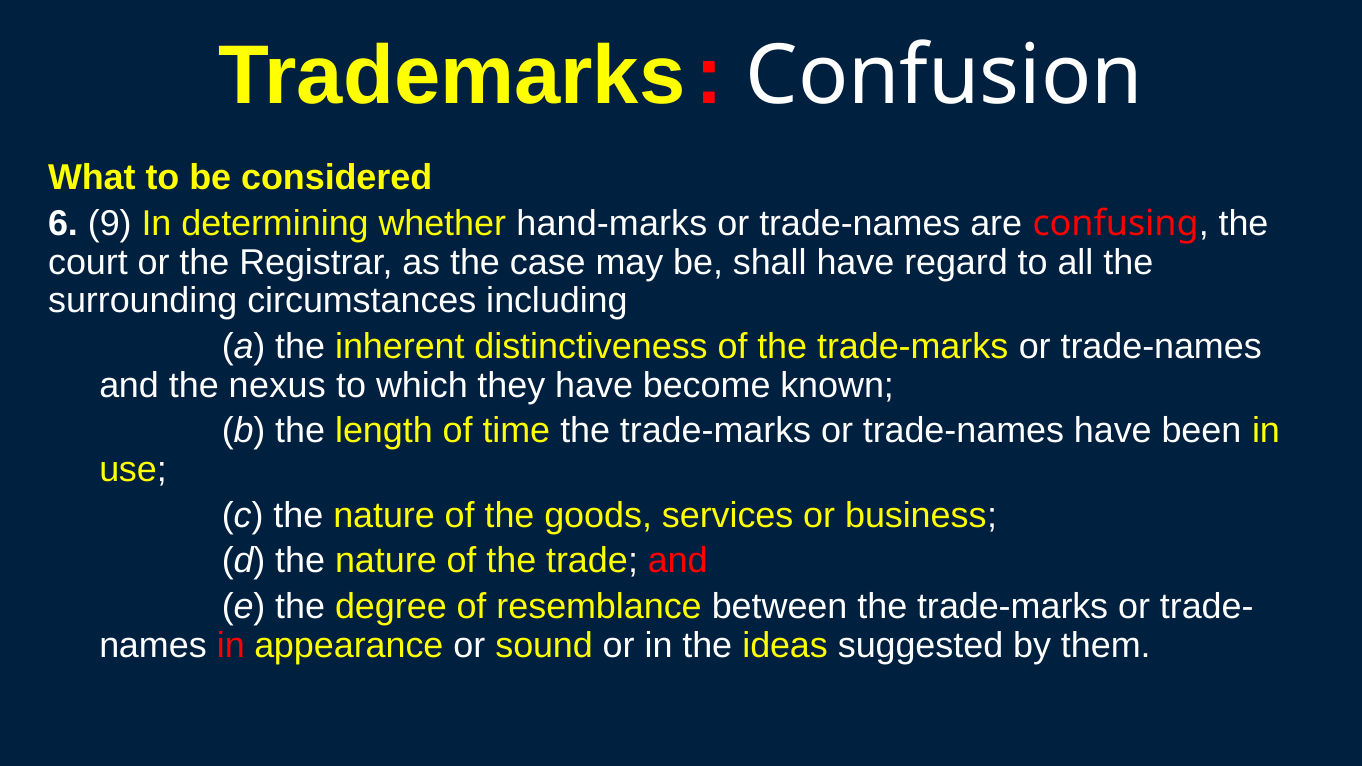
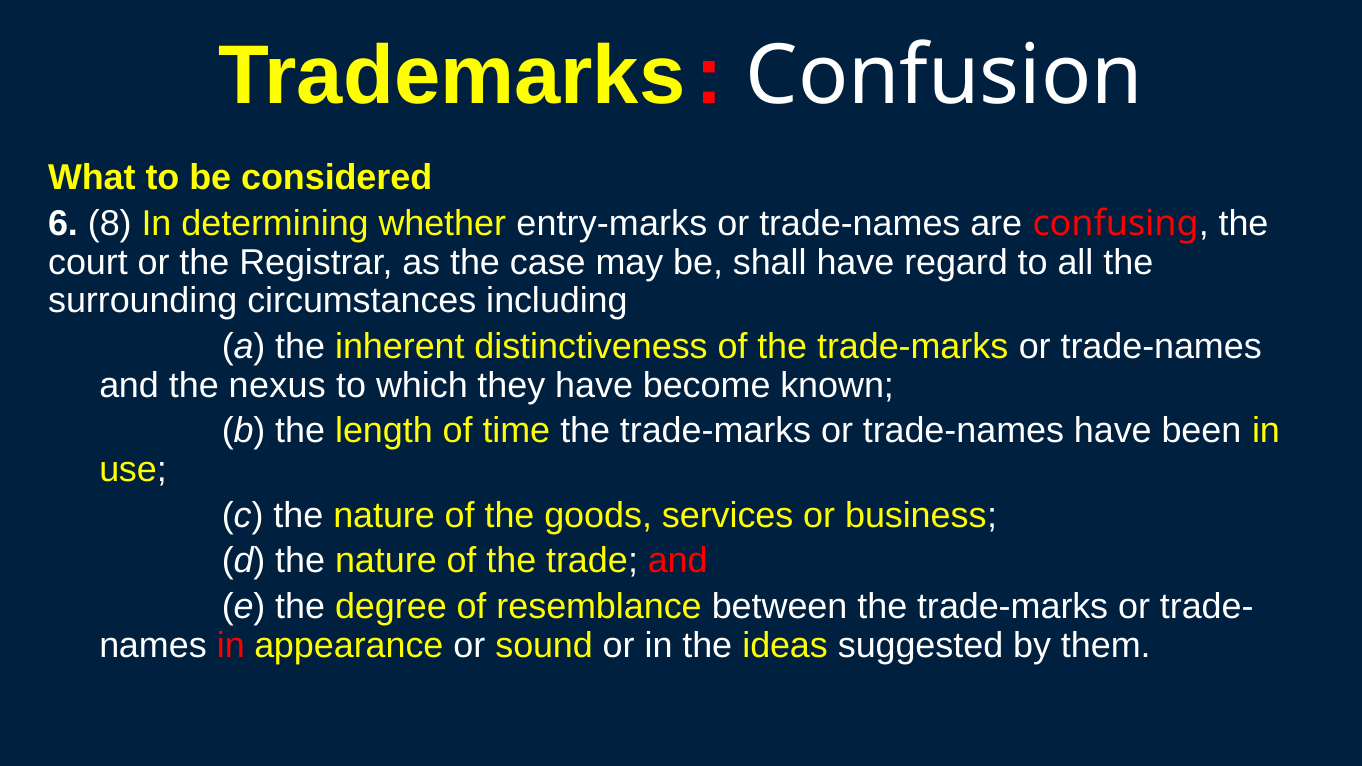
9: 9 -> 8 (110, 223)
hand-marks: hand-marks -> entry-marks (612, 223)
